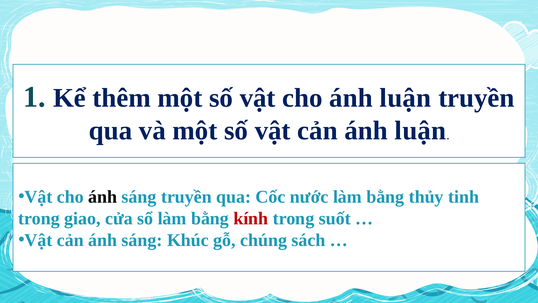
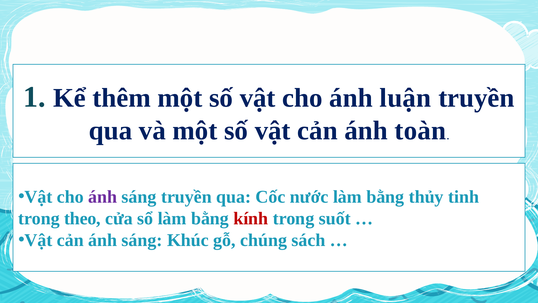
cản ánh luận: luận -> toàn (420, 131)
ánh colour: black -> purple (103, 197)
giao: giao -> theo (82, 218)
